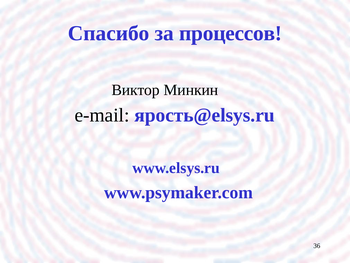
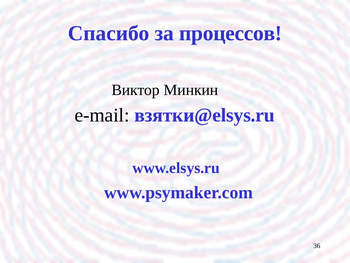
ярость@elsys.ru: ярость@elsys.ru -> взятки@elsys.ru (205, 115)
